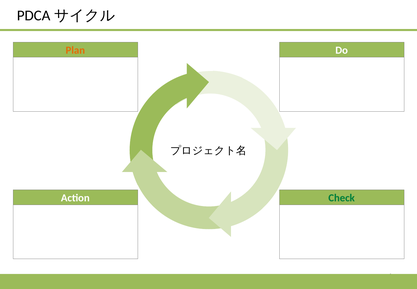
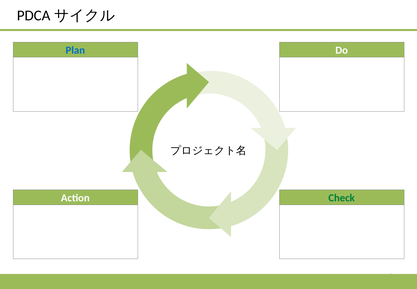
Plan colour: orange -> blue (75, 50)
